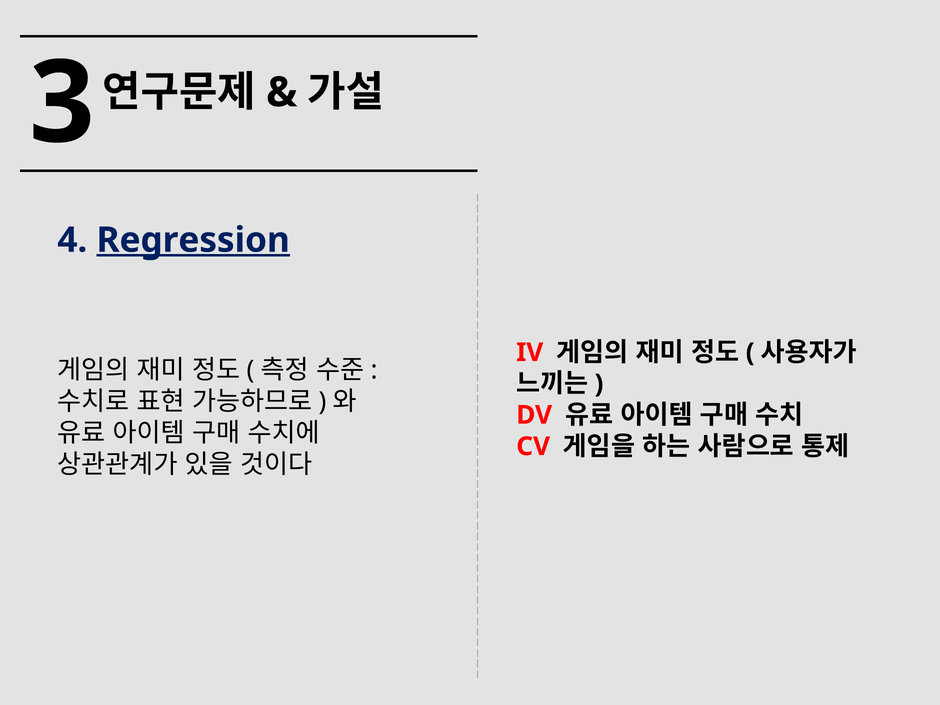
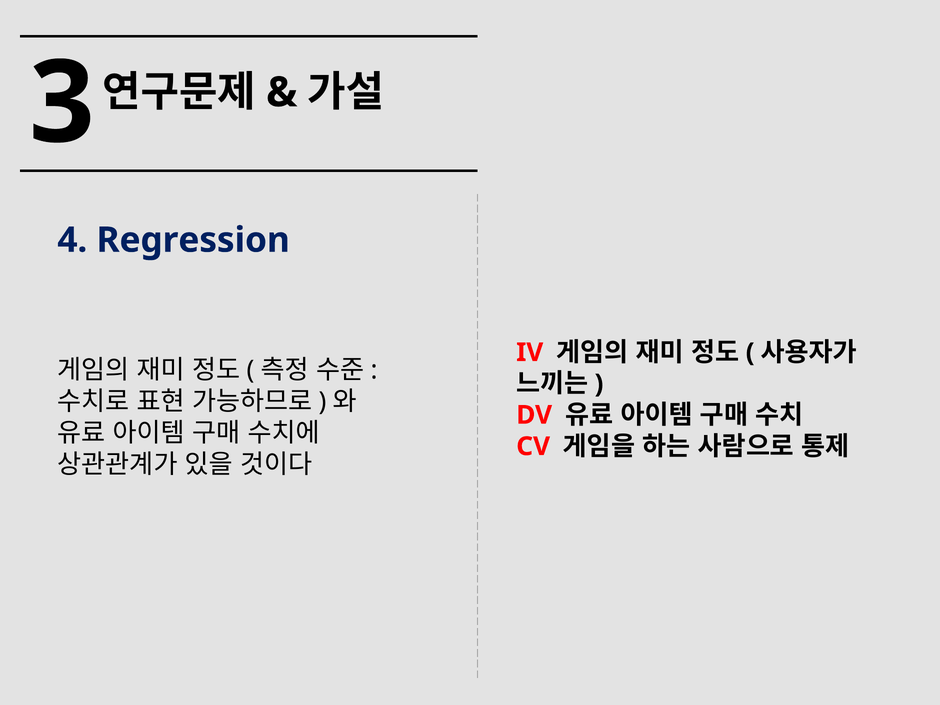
Regression underline: present -> none (193, 240)
